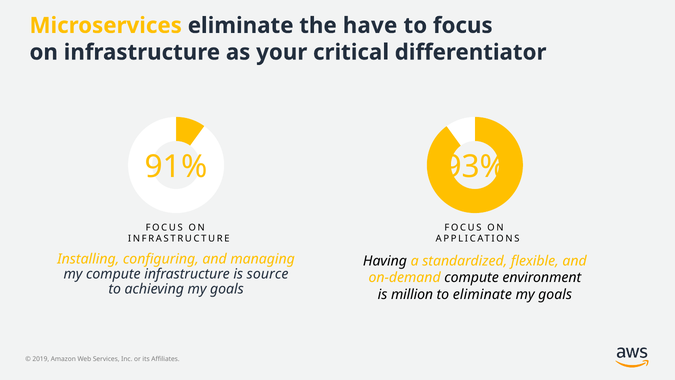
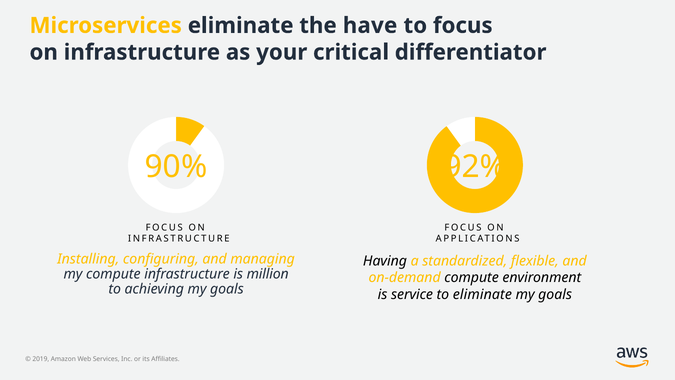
91%: 91% -> 90% (176, 167)
93%: 93% -> 92% (475, 167)
source: source -> million (268, 274)
million: million -> service (412, 294)
